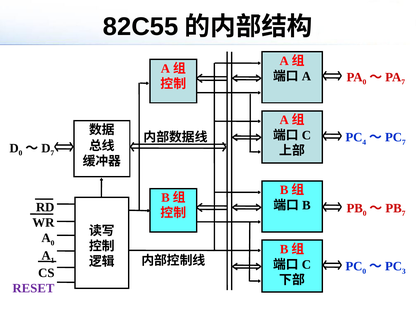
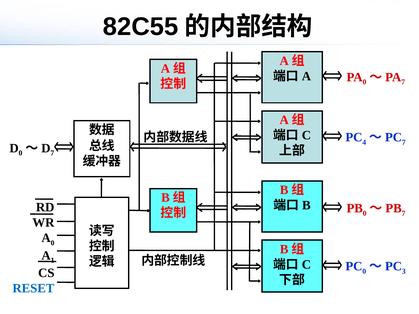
RESET colour: purple -> blue (33, 289)
